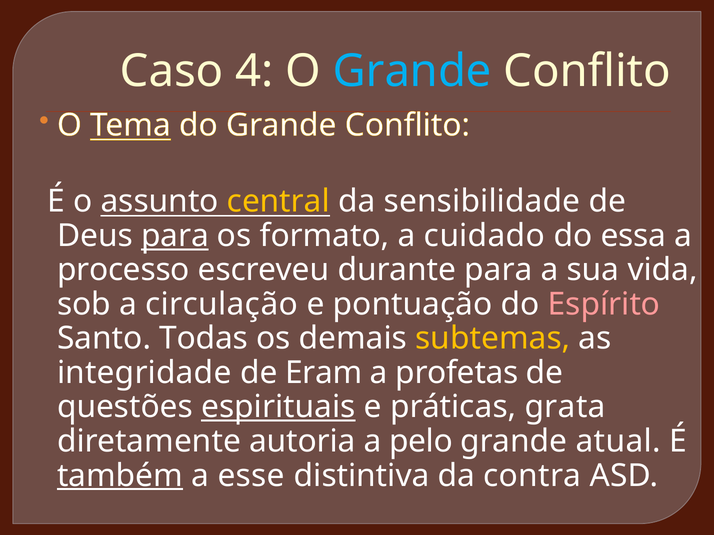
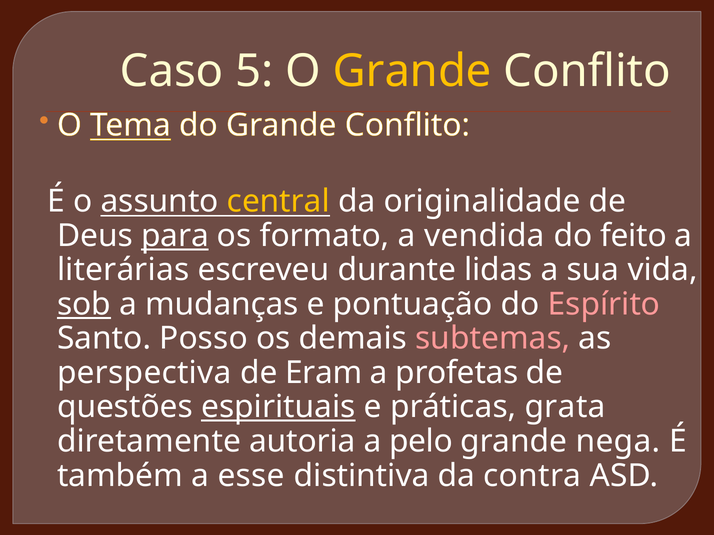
4: 4 -> 5 (255, 71)
Grande colour: light blue -> yellow (412, 71)
sensibilidade: sensibilidade -> originalidade (482, 202)
cuidado: cuidado -> vendida (484, 236)
essa: essa -> feito (634, 236)
processo: processo -> literárias (123, 270)
durante para: para -> lidas (498, 270)
sob underline: none -> present (84, 305)
circulação: circulação -> mudanças (222, 305)
Todas: Todas -> Posso (204, 339)
subtemas colour: yellow -> pink (493, 339)
integridade: integridade -> perspectiva (144, 373)
atual: atual -> nega (618, 442)
também underline: present -> none (120, 476)
